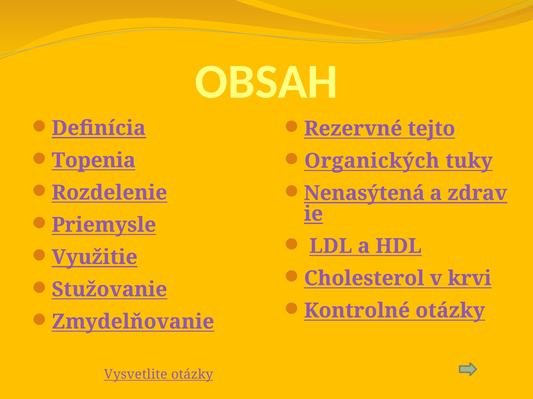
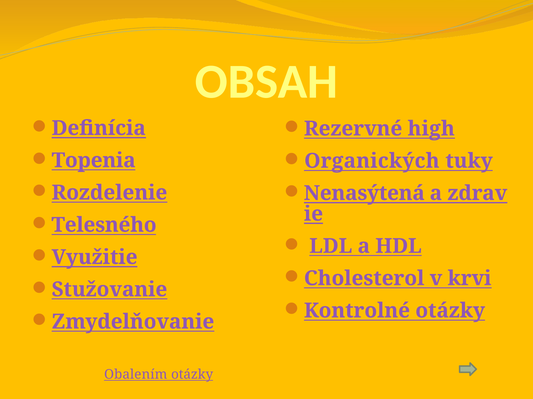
tejto: tejto -> high (431, 129)
Priemysle: Priemysle -> Telesného (104, 225)
Vysvetlite: Vysvetlite -> Obalením (136, 375)
